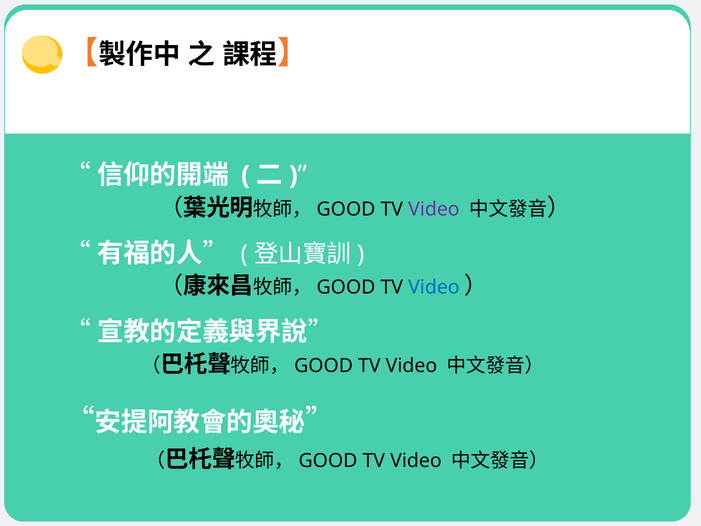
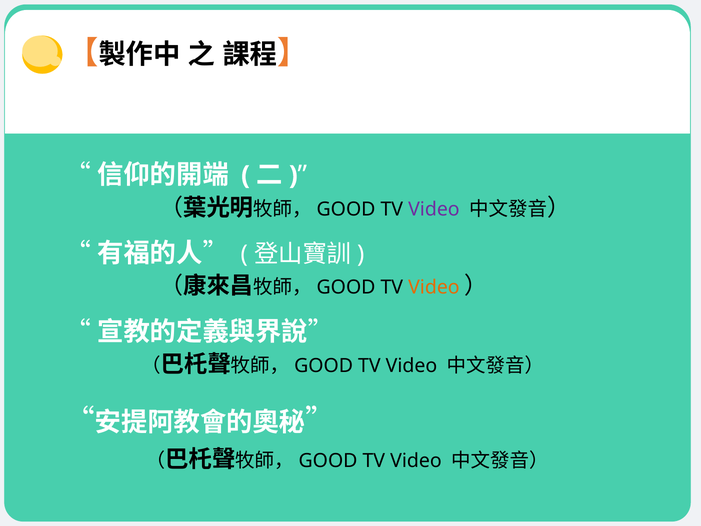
Video colour: blue -> orange (434, 287)
